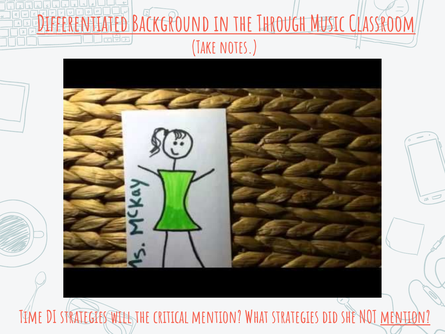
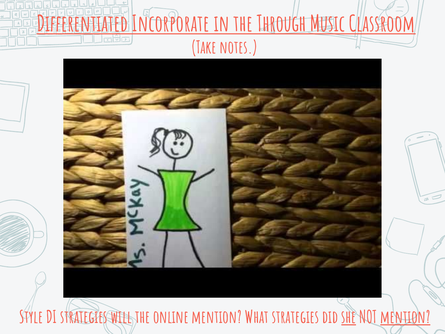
Background: Background -> Incorporate (171, 24)
Time: Time -> Style (31, 317)
critical: critical -> online (171, 317)
she underline: none -> present (349, 317)
